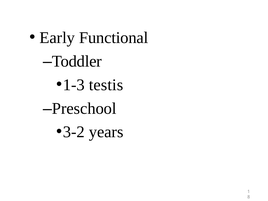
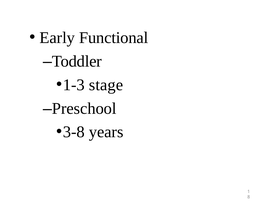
testis: testis -> stage (106, 85)
3-2: 3-2 -> 3-8 (74, 132)
